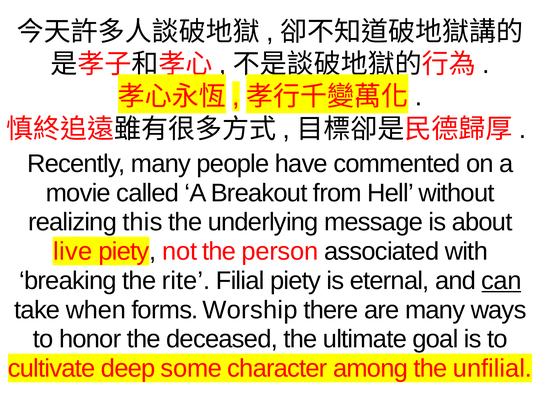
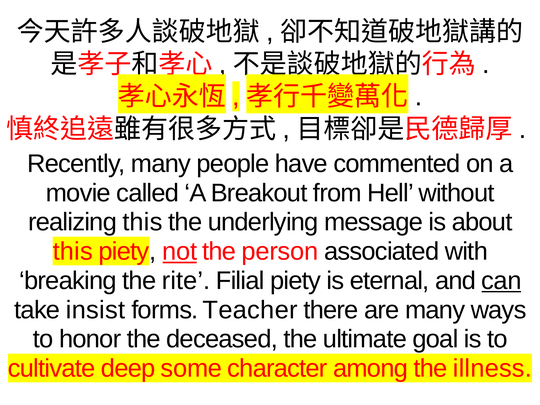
live: live -> this (73, 251)
not underline: none -> present (180, 251)
when: when -> insist (96, 310)
Worship: Worship -> Teacher (250, 310)
unfilial: unfilial -> illness (492, 368)
